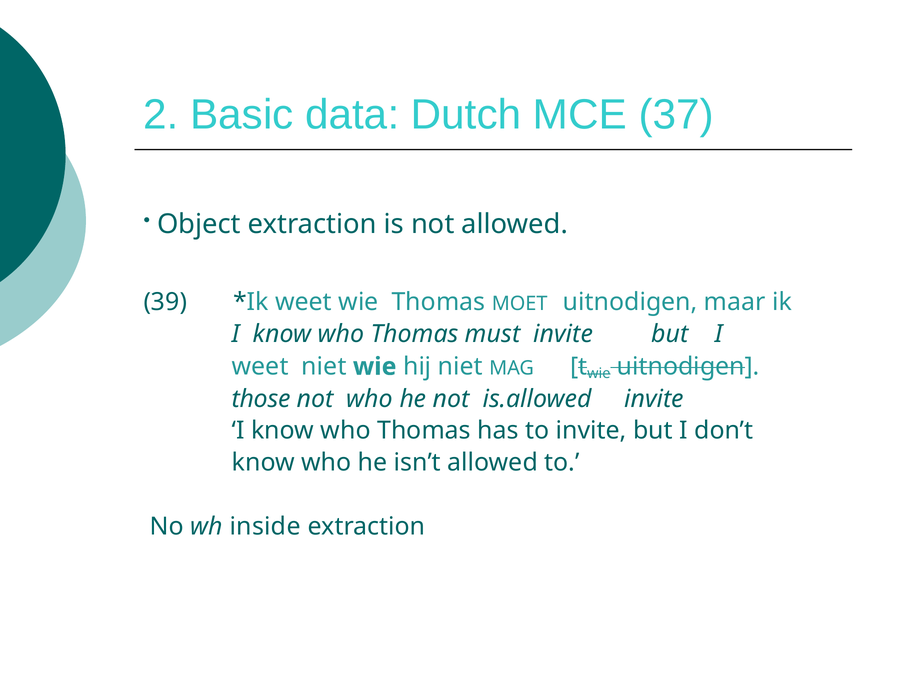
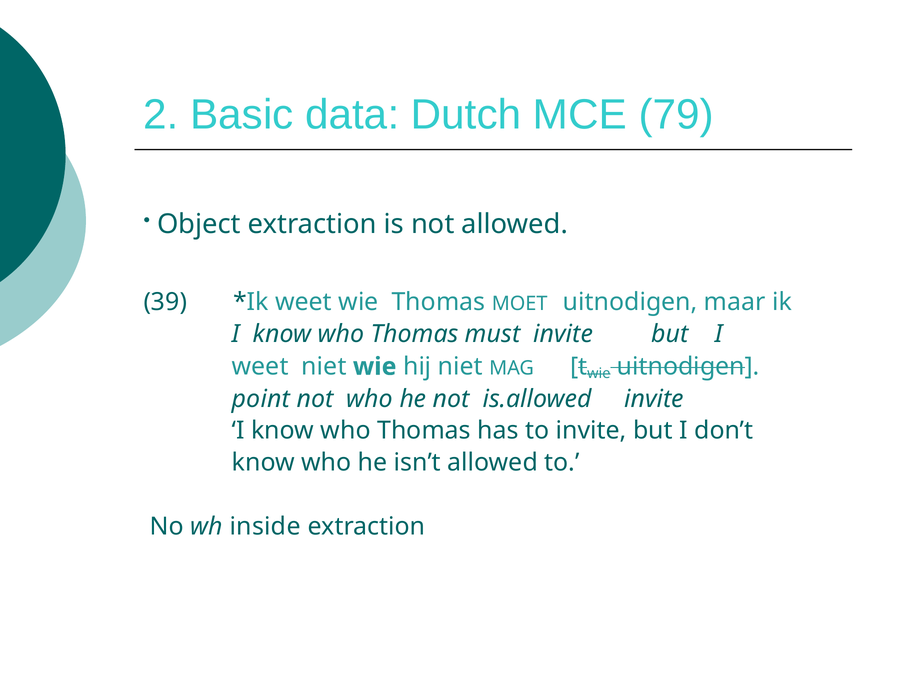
37: 37 -> 79 (676, 115)
those: those -> point (261, 399)
